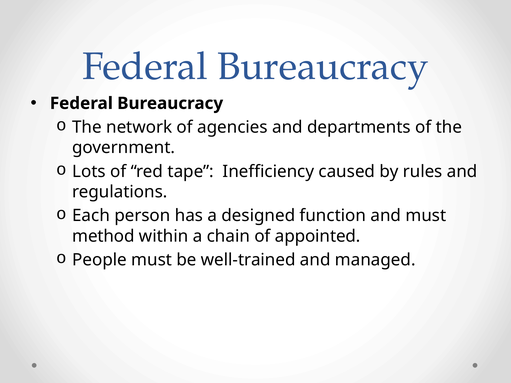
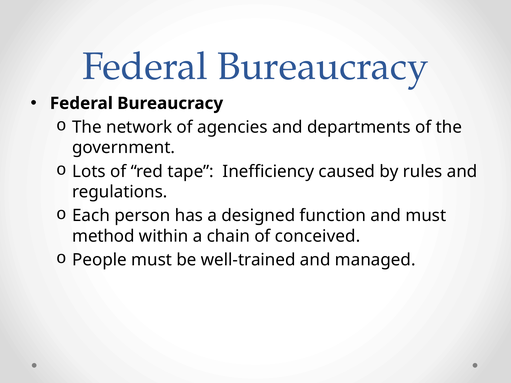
appointed: appointed -> conceived (318, 236)
